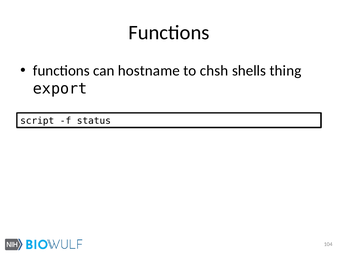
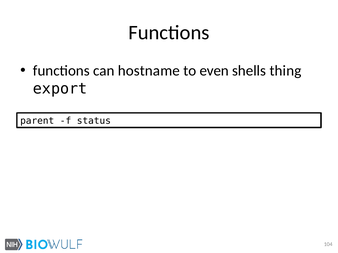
chsh: chsh -> even (214, 71)
script: script -> parent (37, 121)
